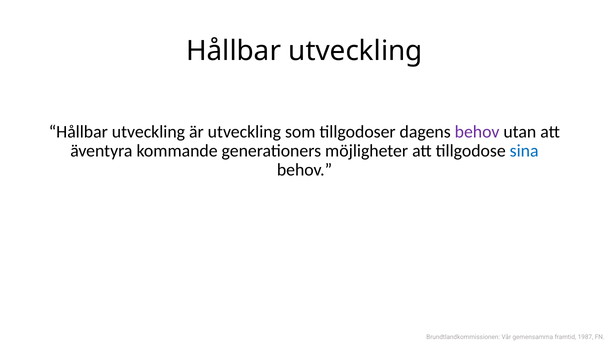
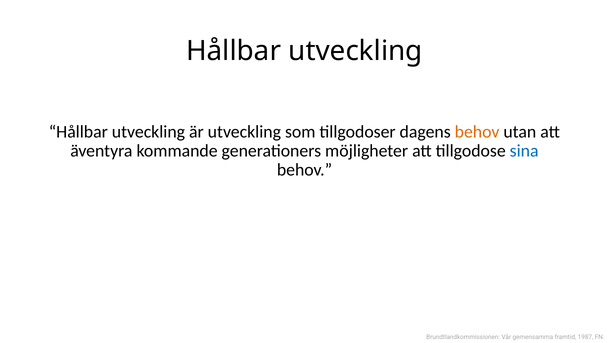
behov colour: purple -> orange (477, 132)
